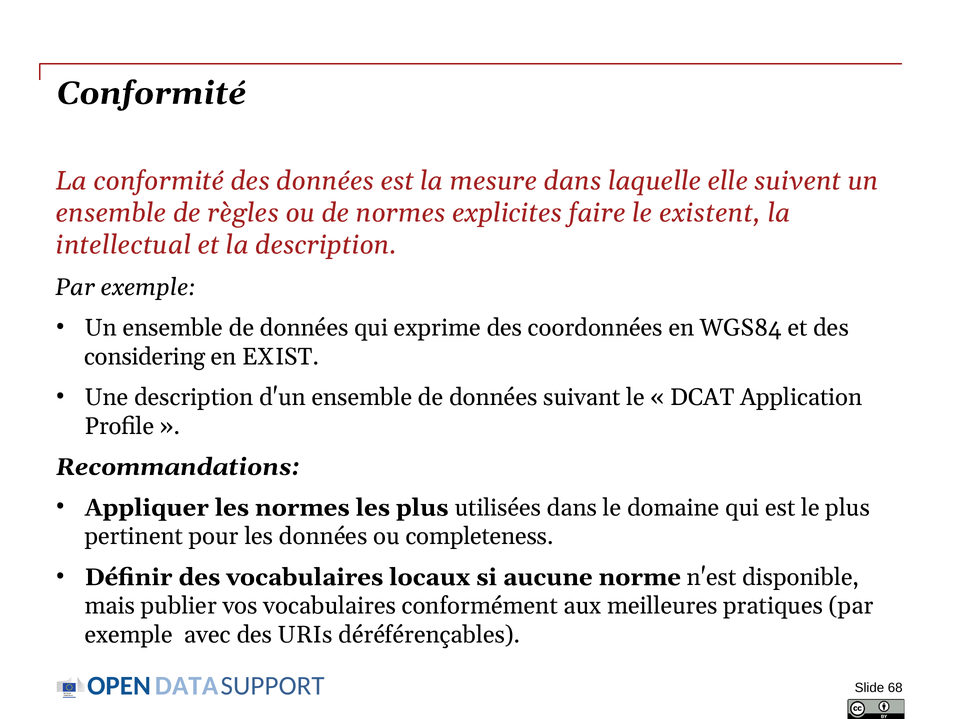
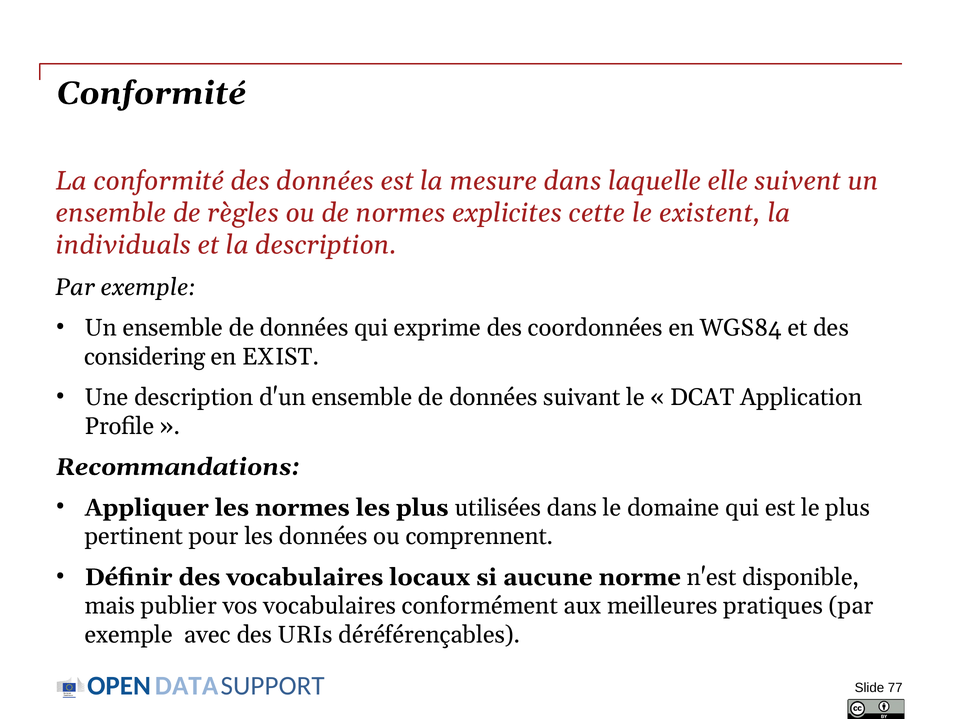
faire: faire -> cette (597, 213)
intellectual: intellectual -> individuals (124, 245)
completeness: completeness -> comprennent (480, 536)
68: 68 -> 77 (895, 688)
